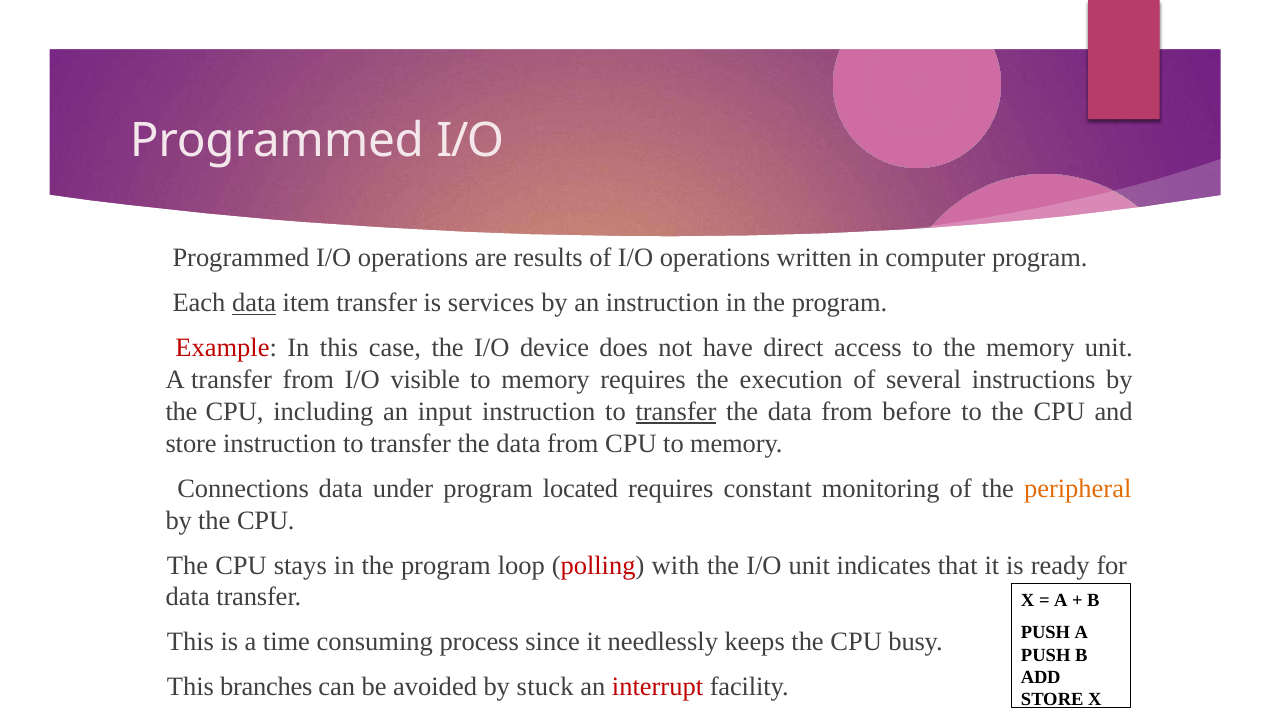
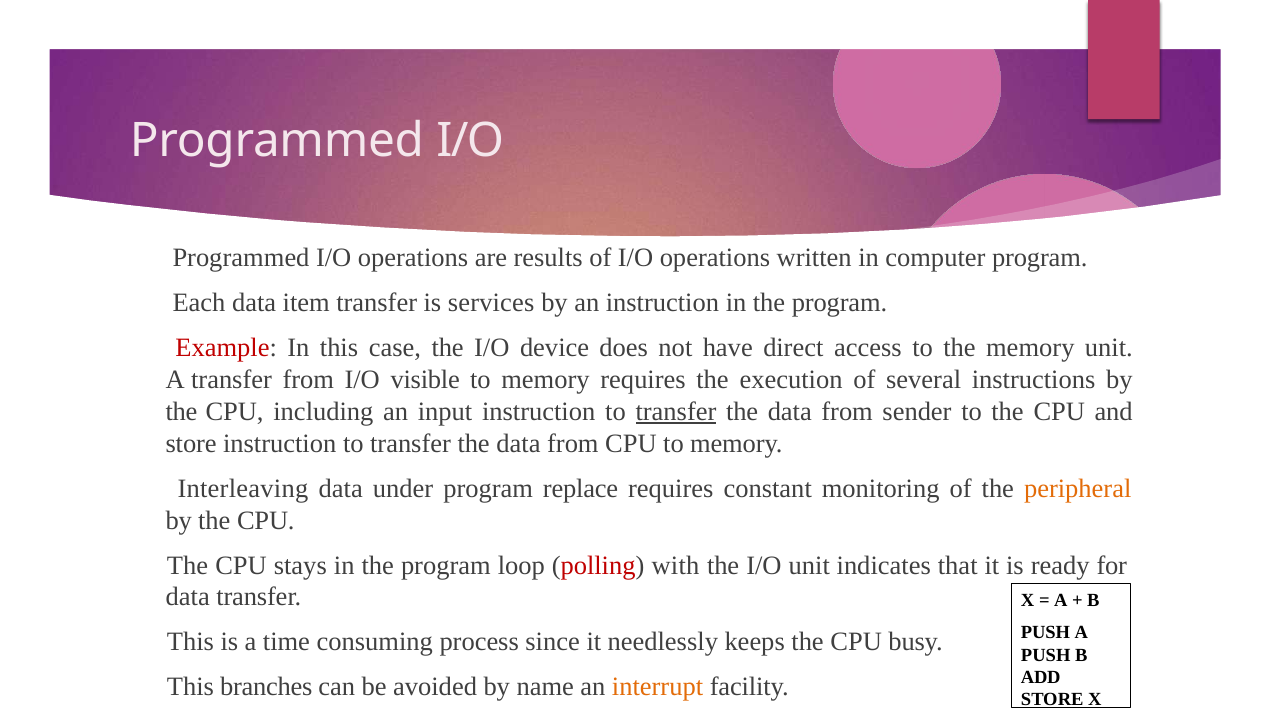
data underline: present -> none (254, 303)
before: before -> sender (917, 412)
Connections: Connections -> Interleaving (243, 488)
located: located -> replace (581, 488)
stuck: stuck -> name (545, 687)
interrupt colour: red -> orange (658, 687)
